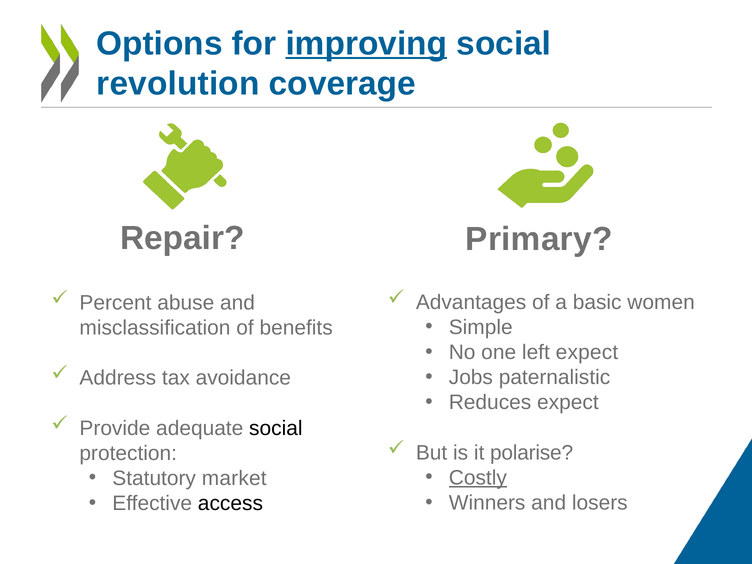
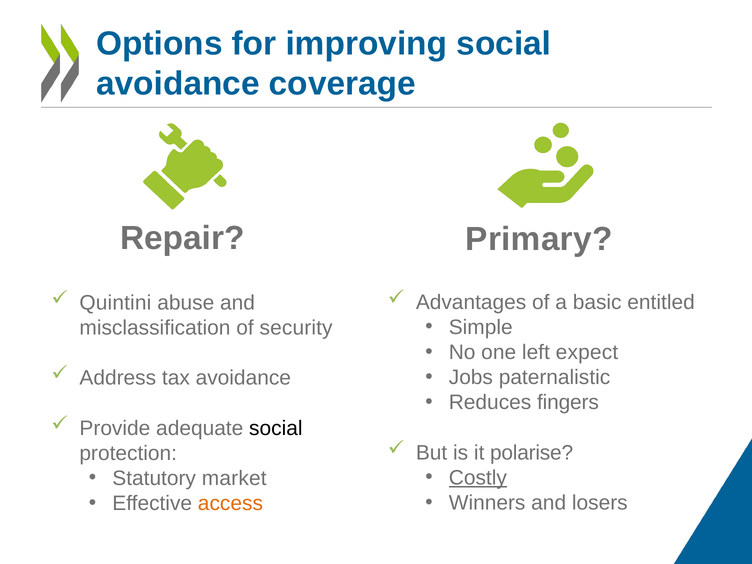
improving underline: present -> none (366, 44)
revolution: revolution -> avoidance (178, 84)
women: women -> entitled (661, 302)
Percent: Percent -> Quintini (115, 303)
benefits: benefits -> security (296, 328)
Reduces expect: expect -> fingers (568, 402)
access colour: black -> orange (230, 503)
